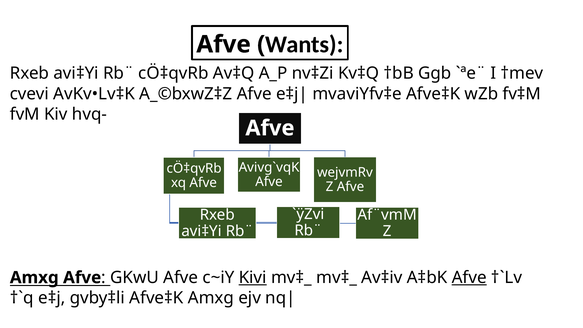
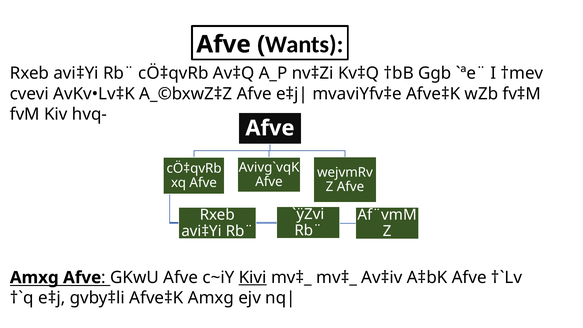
Afve underline: present -> none (469, 278)
